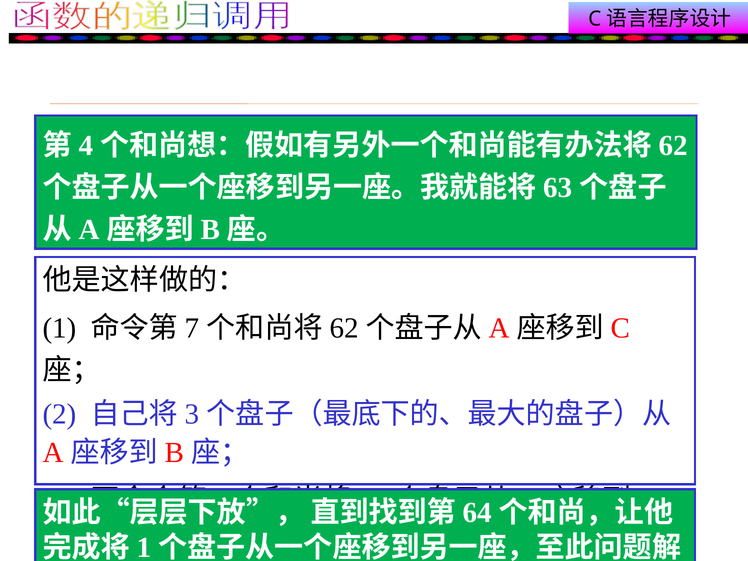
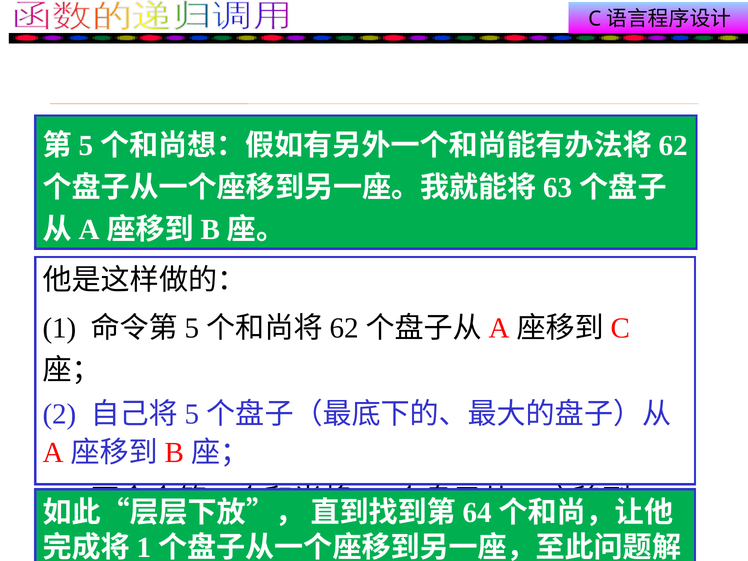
4: 4 -> 5 (86, 146)
7: 7 -> 5 (192, 328)
3: 3 -> 5 (192, 414)
